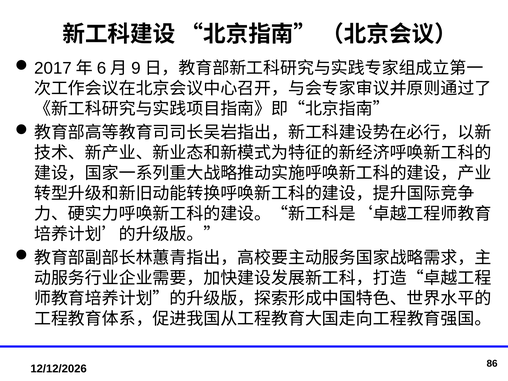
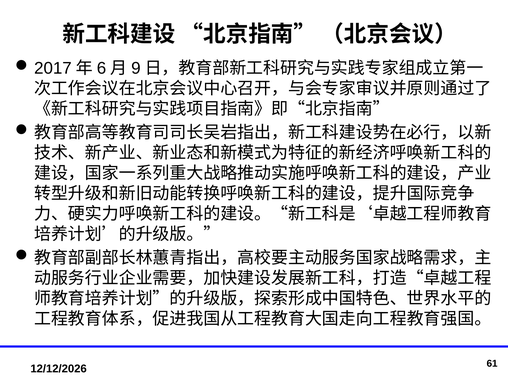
86: 86 -> 61 (492, 364)
